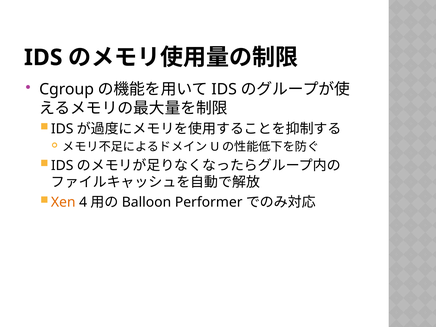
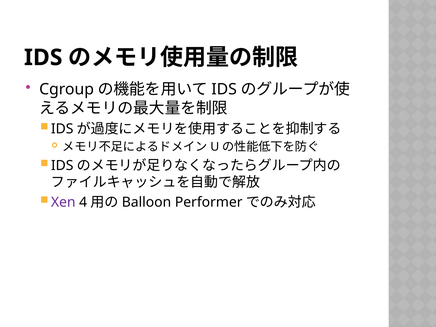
Xen colour: orange -> purple (63, 202)
